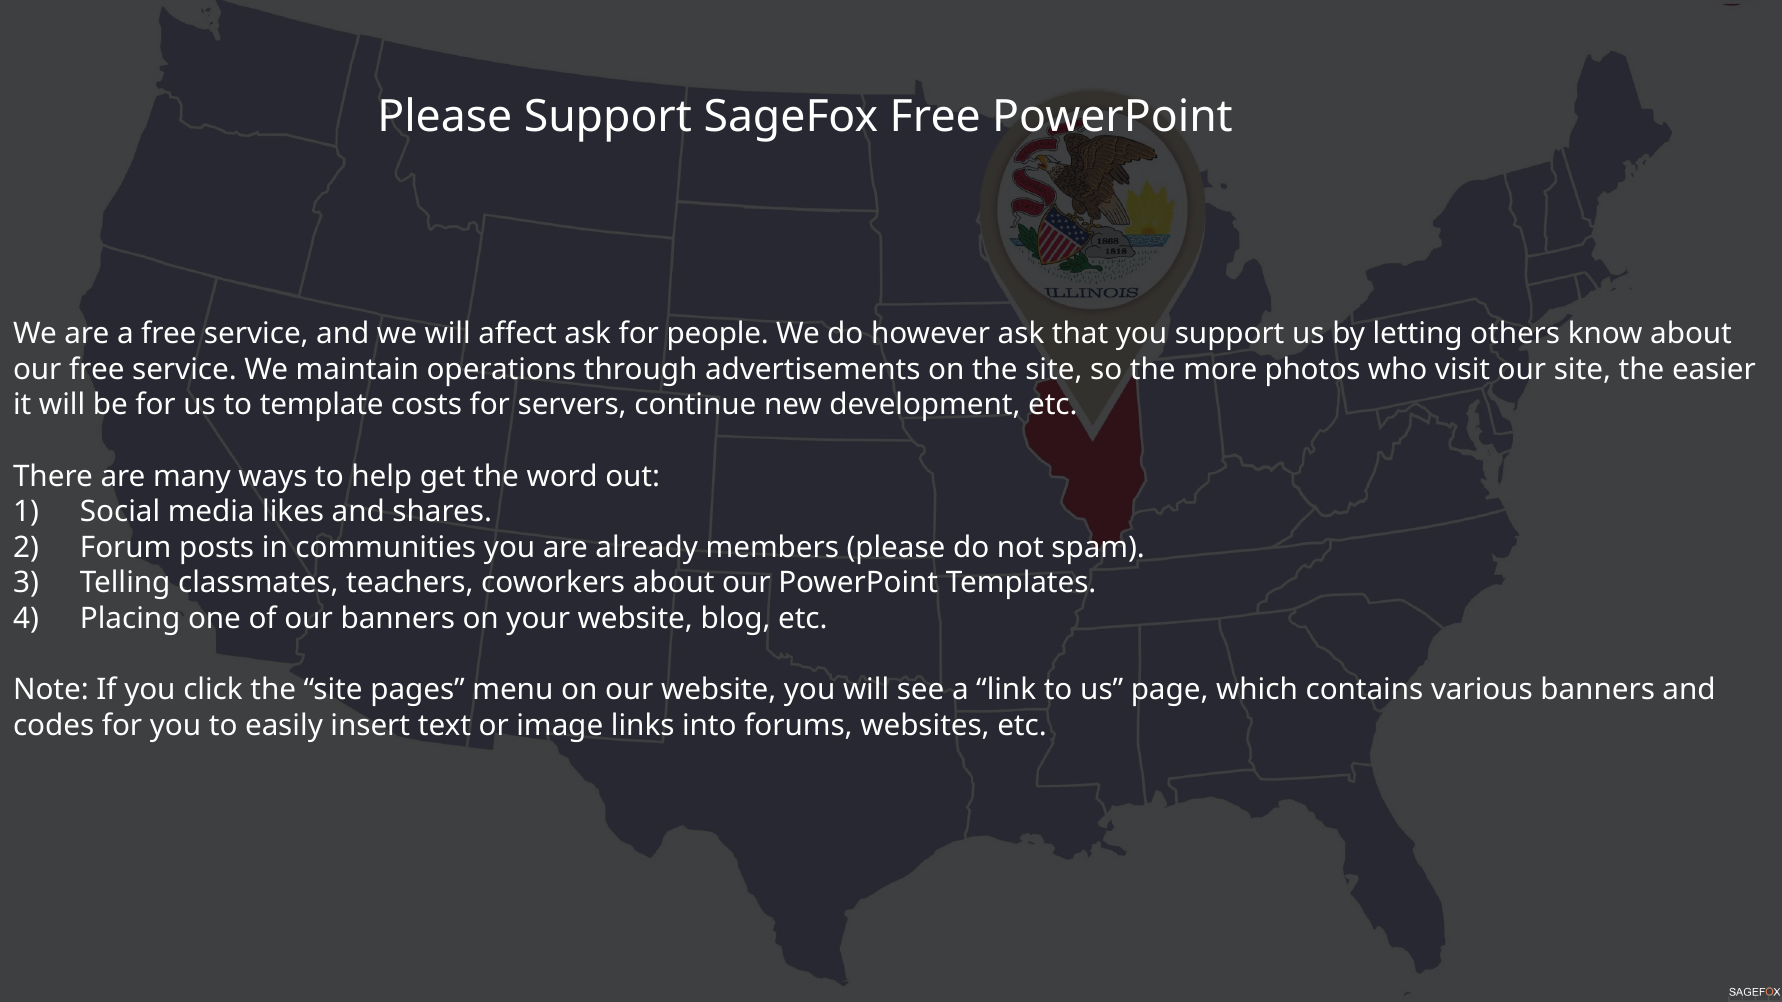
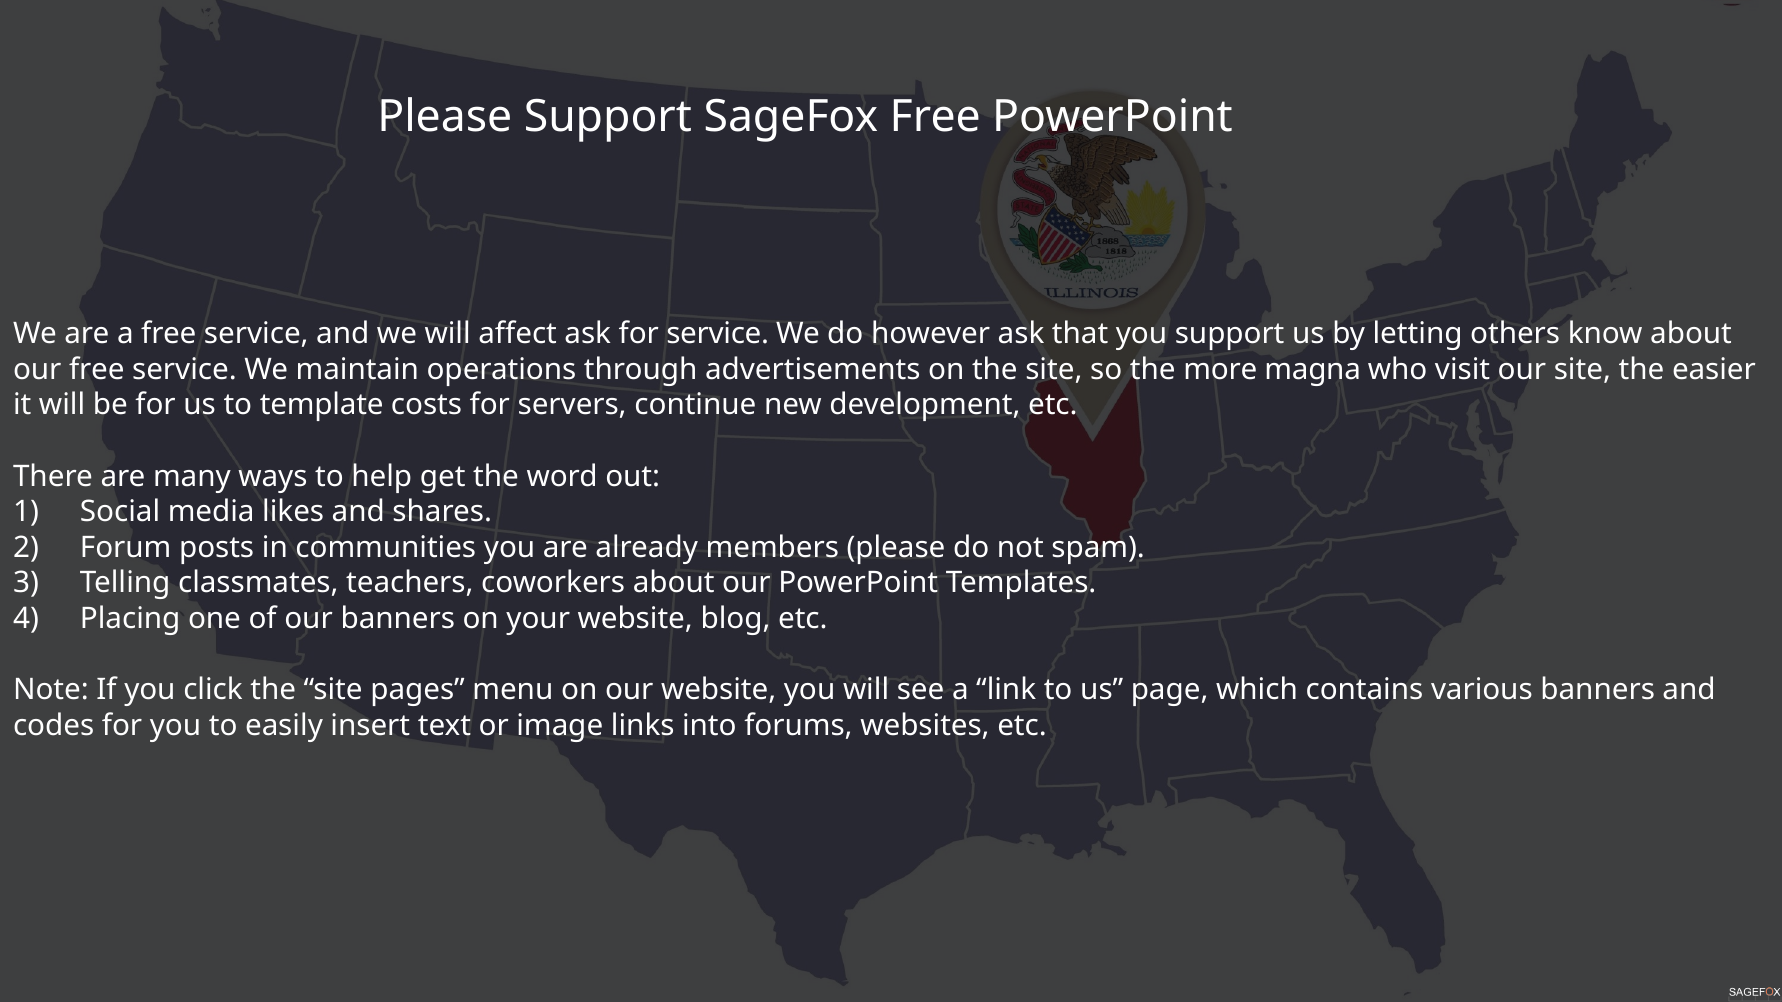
for people: people -> service (718, 334)
photos: photos -> magna (1313, 370)
